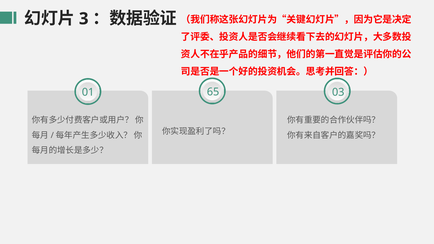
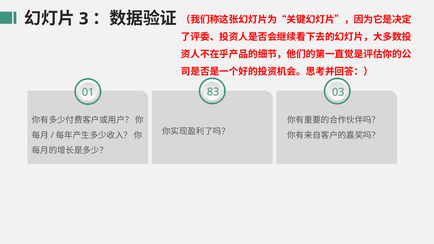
65: 65 -> 83 (213, 92)
